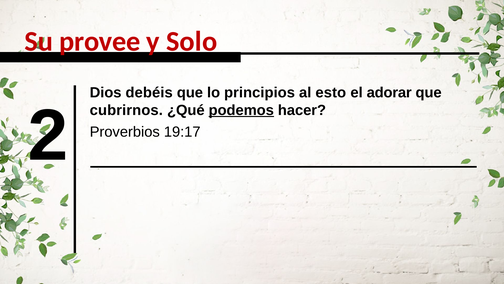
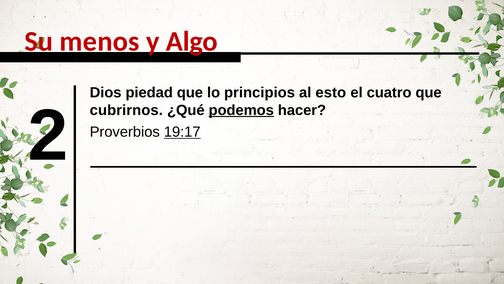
provee: provee -> menos (100, 41)
Solo: Solo -> Algo (192, 41)
debéis: debéis -> piedad (149, 92)
adorar: adorar -> cuatro (389, 92)
19:17 underline: none -> present (182, 132)
